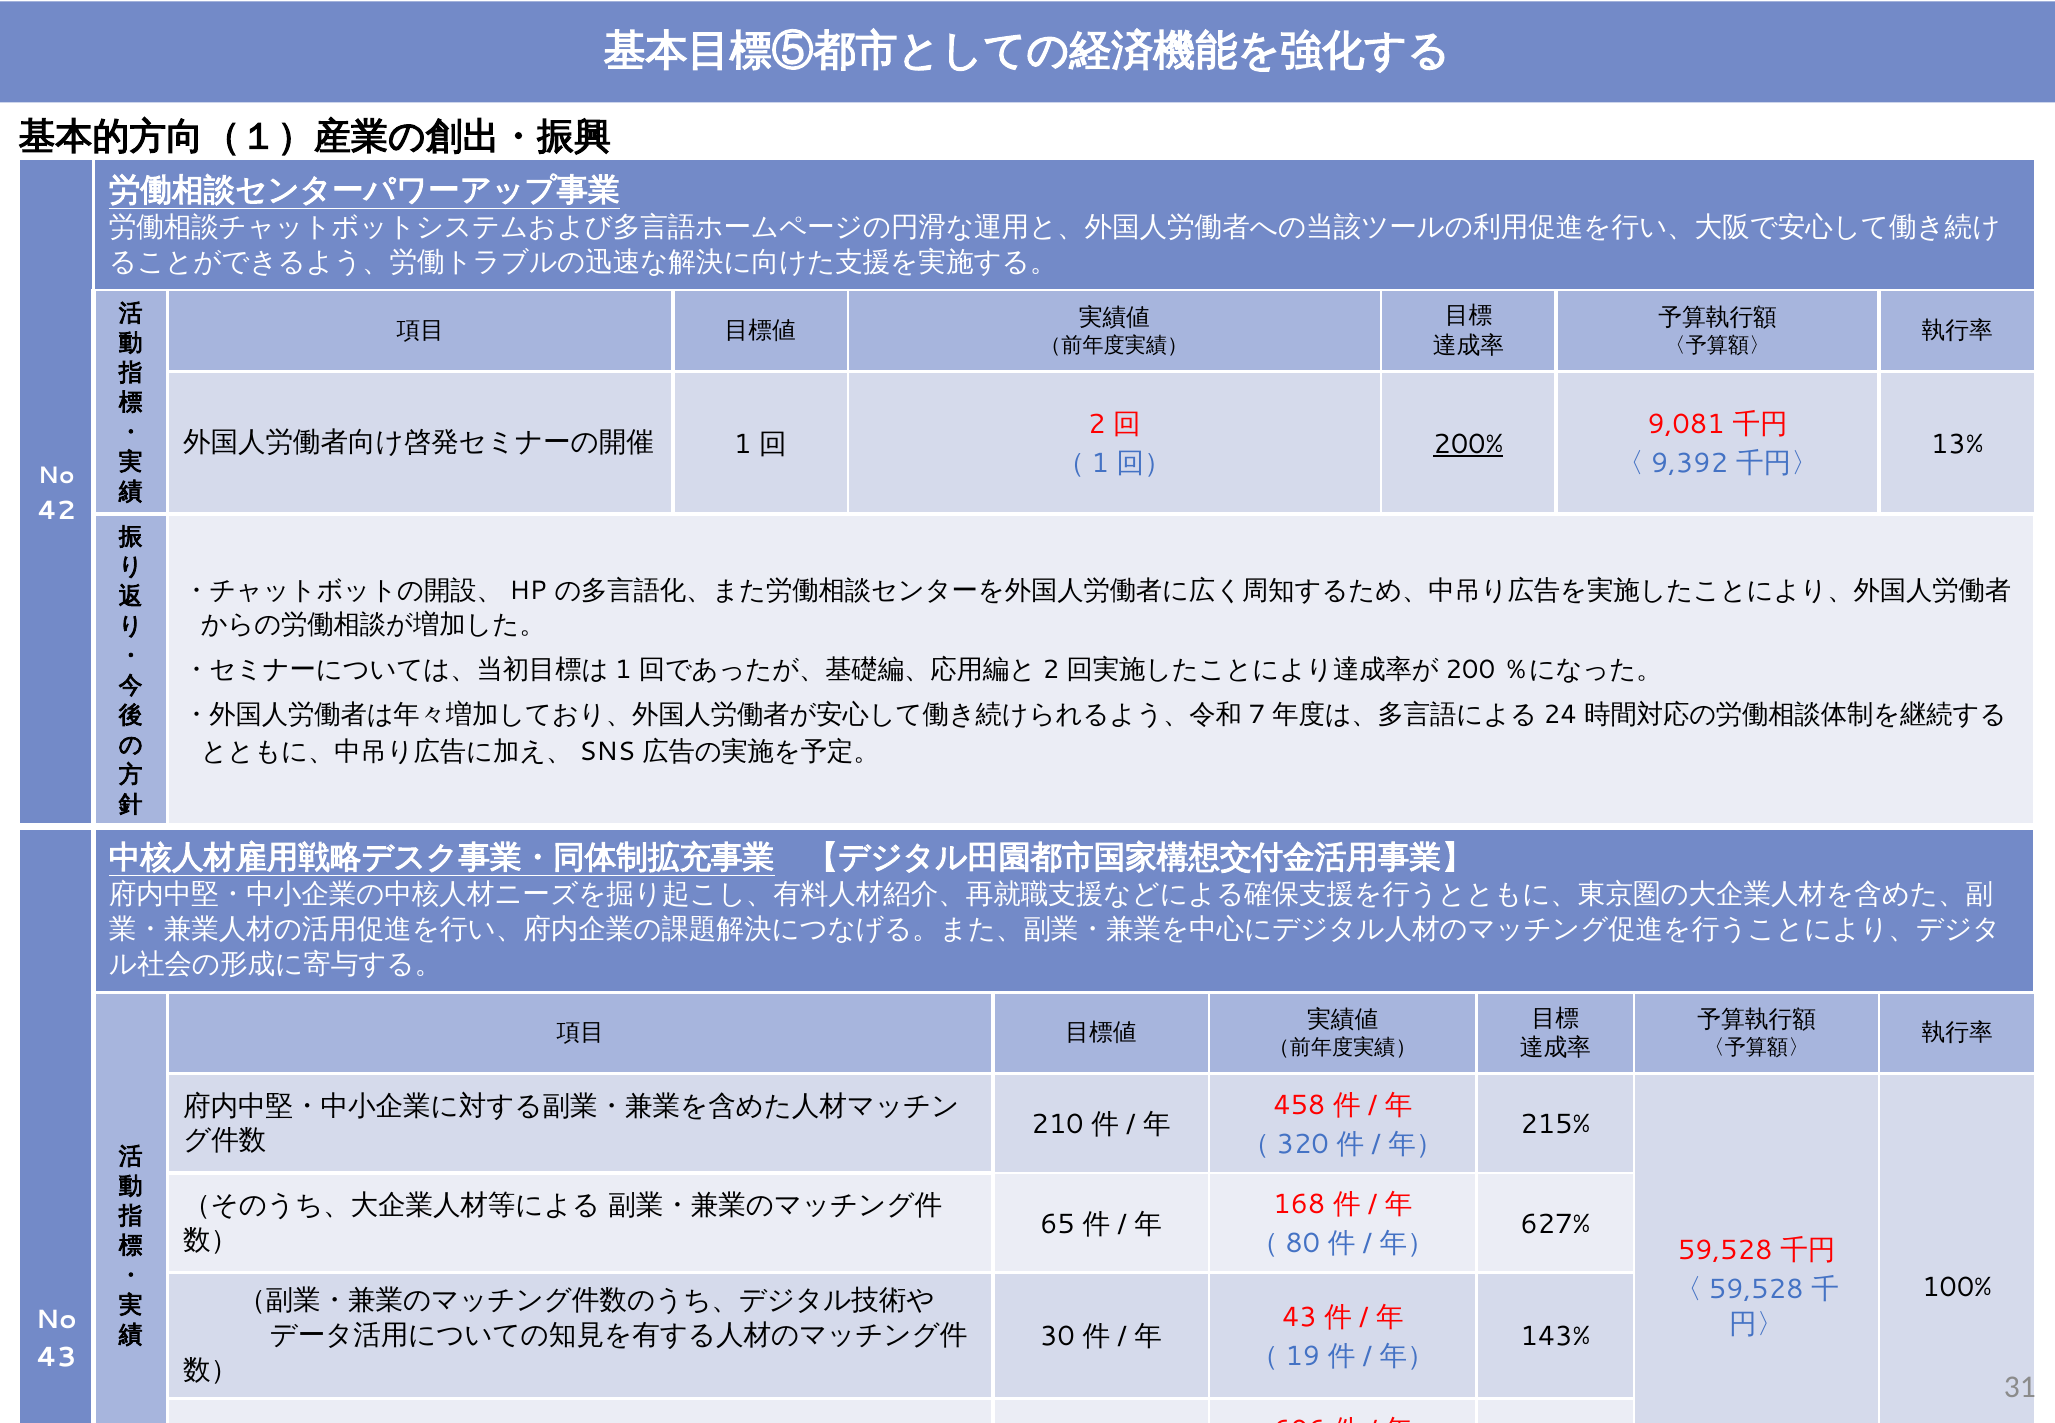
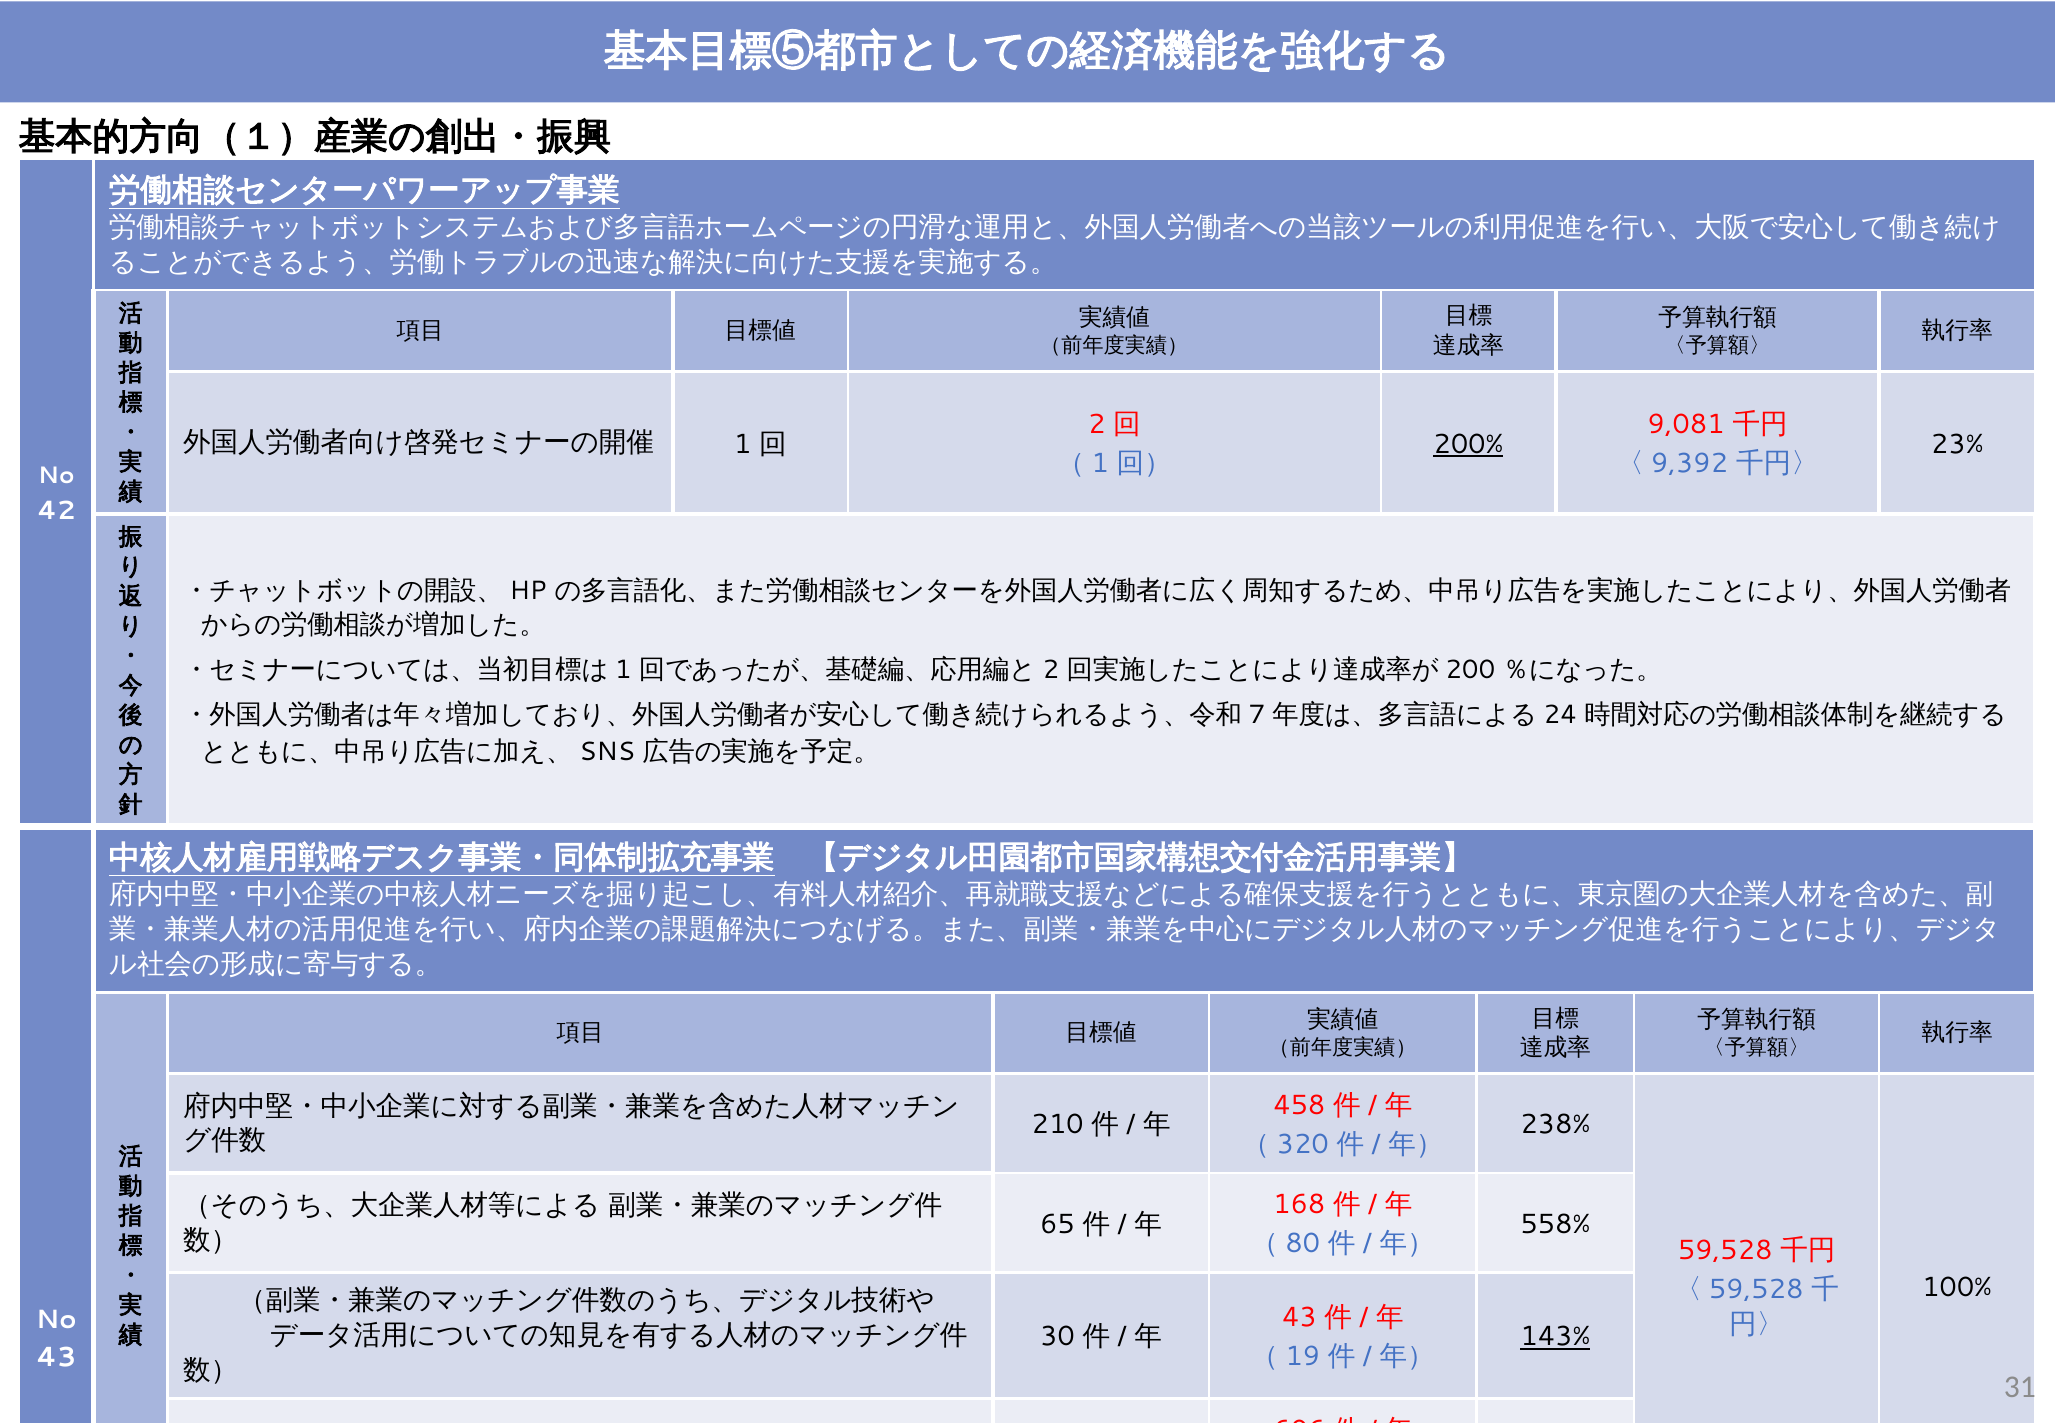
13%: 13% -> 23% (1957, 444)
215%: 215% -> 238% (1555, 1124)
627%: 627% -> 558% (1555, 1224)
143% underline: none -> present (1555, 1337)
